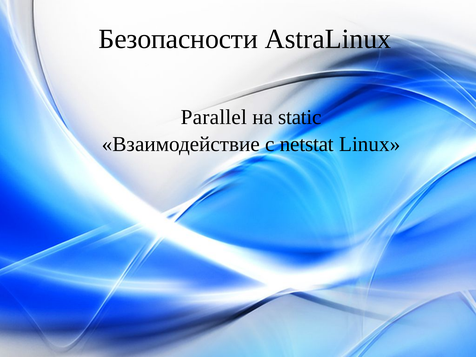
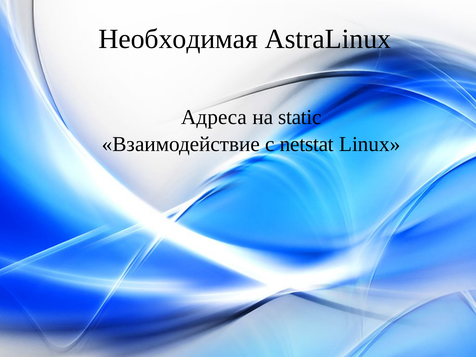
Безопасности: Безопасности -> Необходимая (178, 39)
Parallel: Parallel -> Адреса (214, 117)
